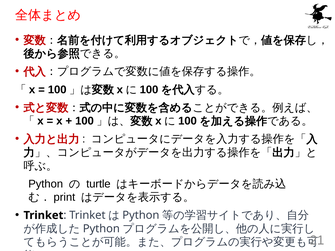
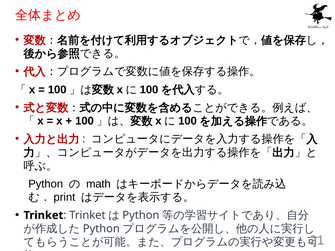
turtle: turtle -> math (98, 184)
